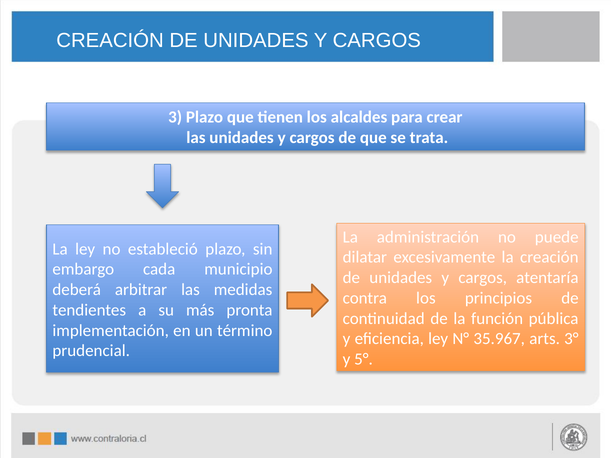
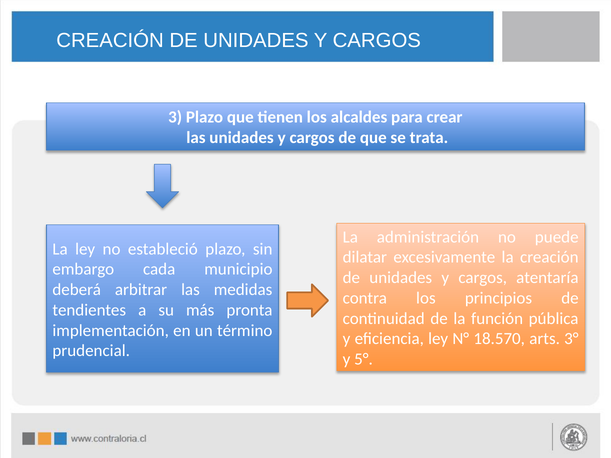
35.967: 35.967 -> 18.570 (499, 339)
